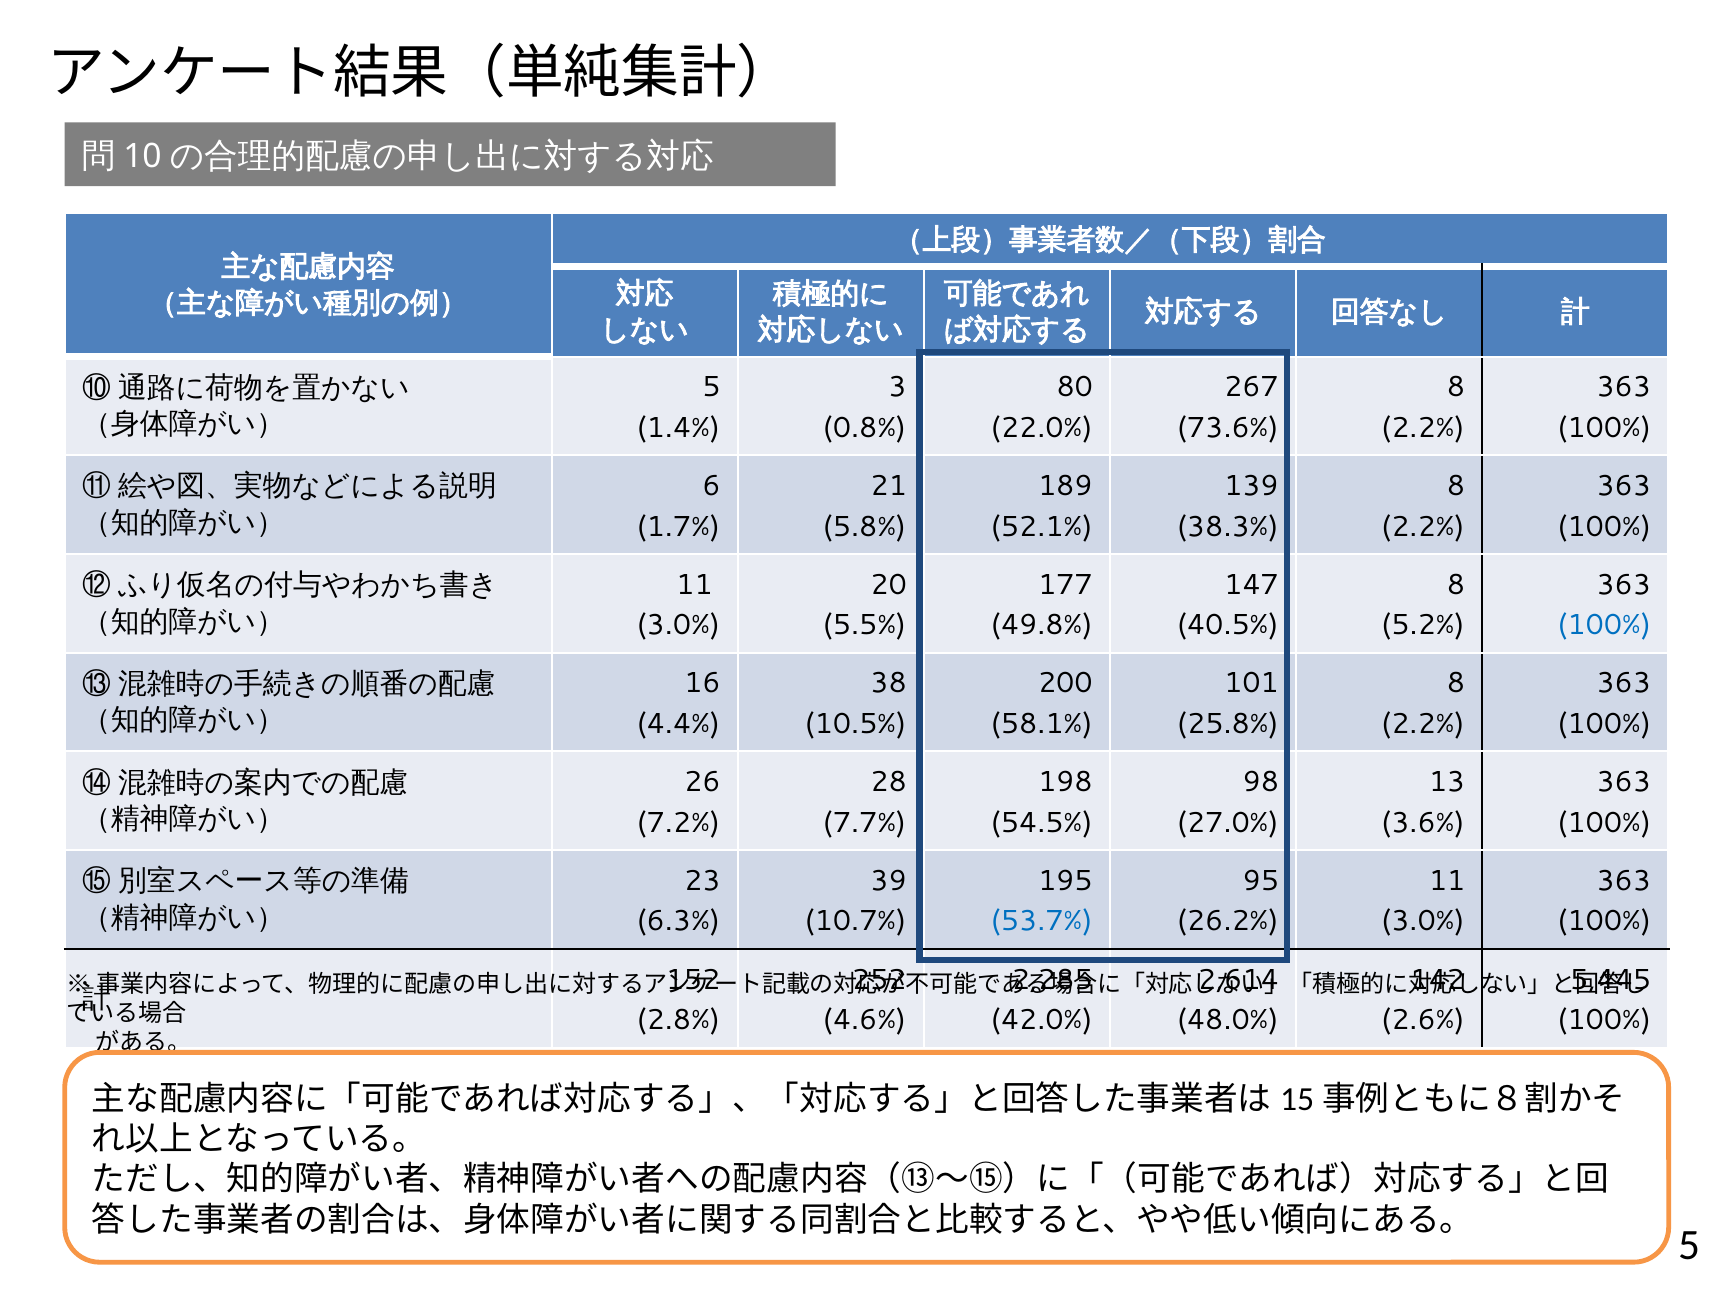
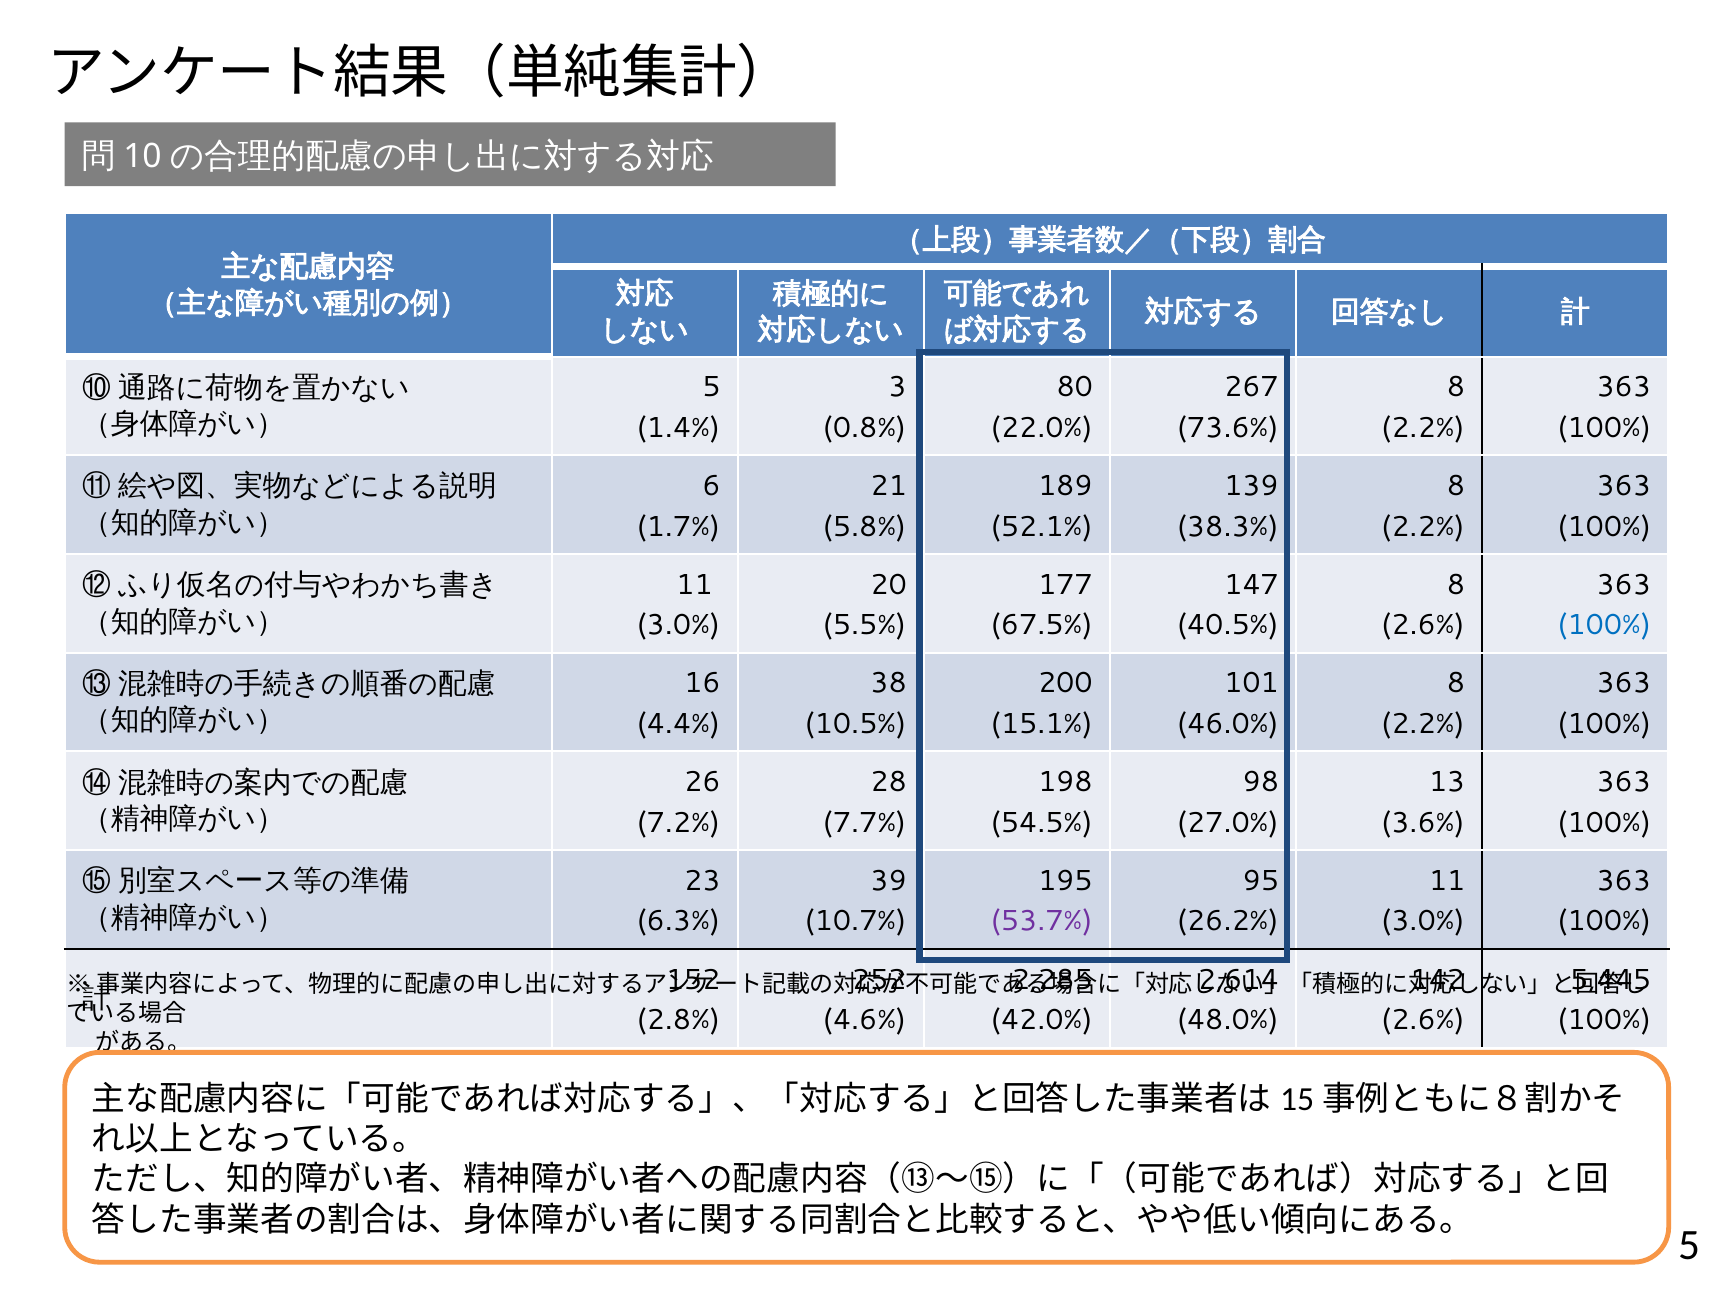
49.8%: 49.8% -> 67.5% (1042, 625)
5.2%: 5.2% -> 2.6% (1423, 625)
58.1%: 58.1% -> 15.1% (1042, 724)
25.8%: 25.8% -> 46.0% (1228, 724)
53.7% colour: blue -> purple (1042, 921)
